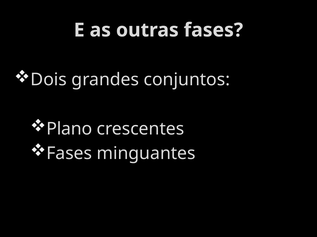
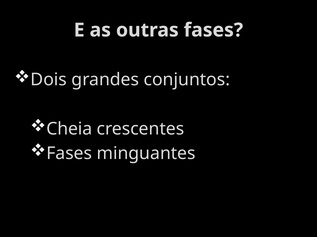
Plano: Plano -> Cheia (69, 129)
